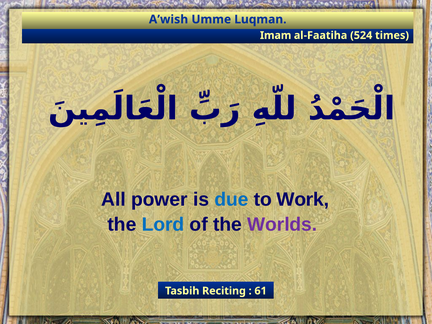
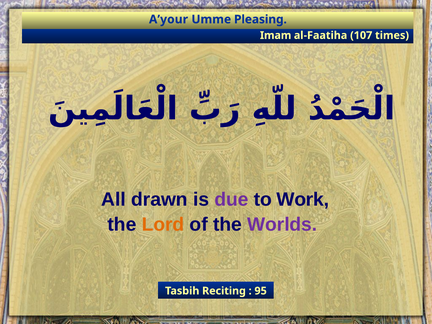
A’wish: A’wish -> A’your (169, 19)
Luqman: Luqman -> Pleasing (260, 19)
524: 524 -> 107 (361, 35)
power: power -> drawn (159, 200)
due colour: blue -> purple (231, 200)
Lord colour: blue -> orange (163, 225)
61: 61 -> 95 (261, 291)
